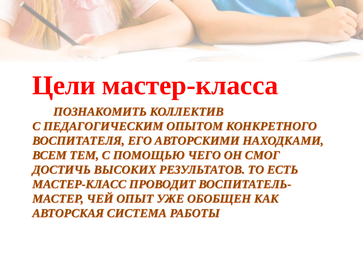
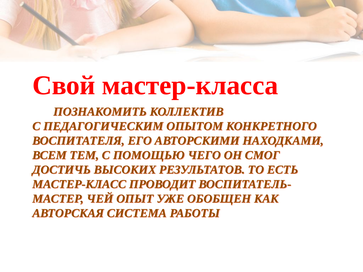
Цели: Цели -> Свой (64, 86)
